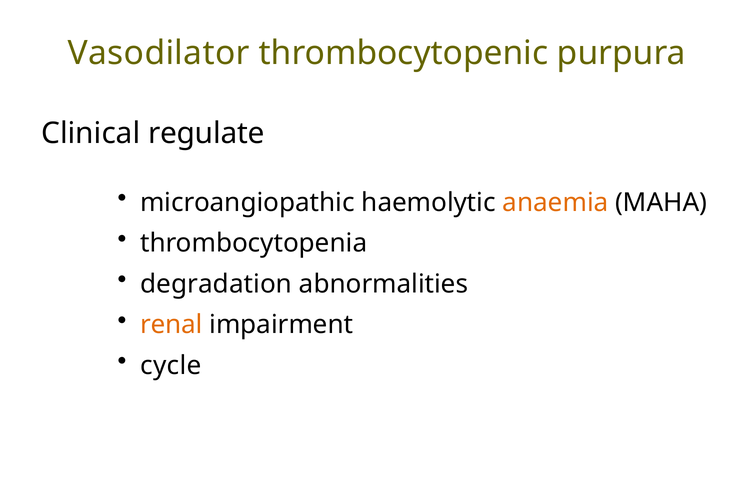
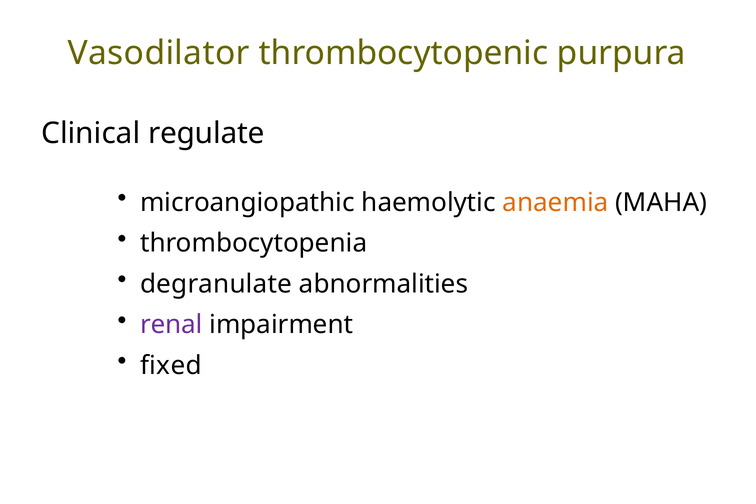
degradation: degradation -> degranulate (216, 284)
renal colour: orange -> purple (171, 325)
cycle: cycle -> fixed (171, 365)
